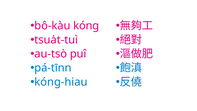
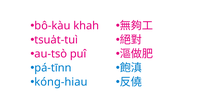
kóng: kóng -> khah (86, 26)
